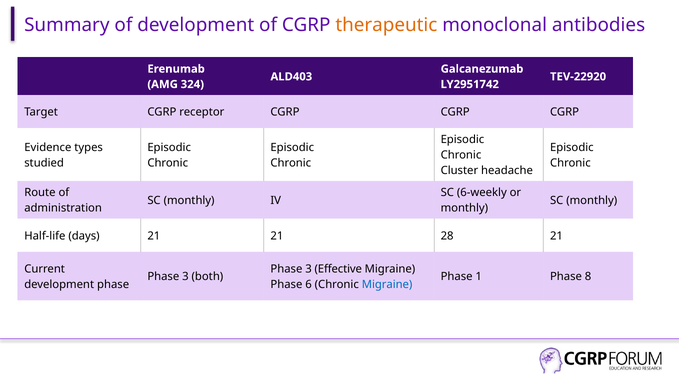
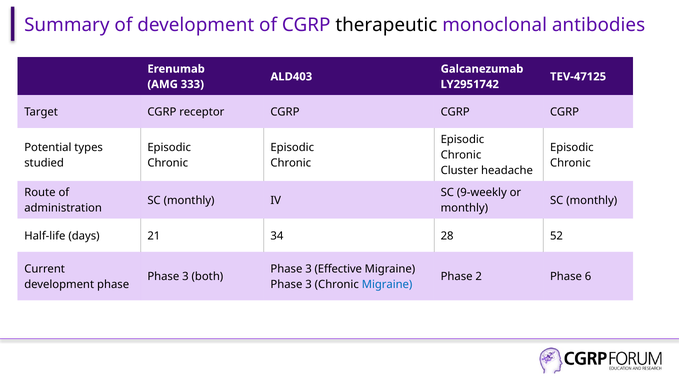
therapeutic colour: orange -> black (386, 25)
TEV-22920: TEV-22920 -> TEV-47125 (578, 77)
324: 324 -> 333 (192, 84)
Evidence: Evidence -> Potential (48, 147)
6-weekly: 6-weekly -> 9-weekly (482, 193)
21 21: 21 -> 34 (277, 236)
28 21: 21 -> 52 (557, 236)
1: 1 -> 2 (479, 277)
8: 8 -> 6 (588, 277)
6: 6 -> 3 (309, 284)
